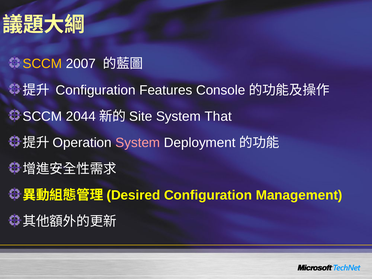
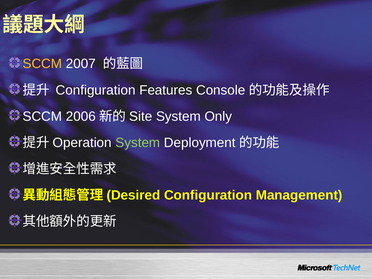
2044: 2044 -> 2006 (81, 116)
That: That -> Only (218, 116)
System colour: pink -> light green (138, 143)
